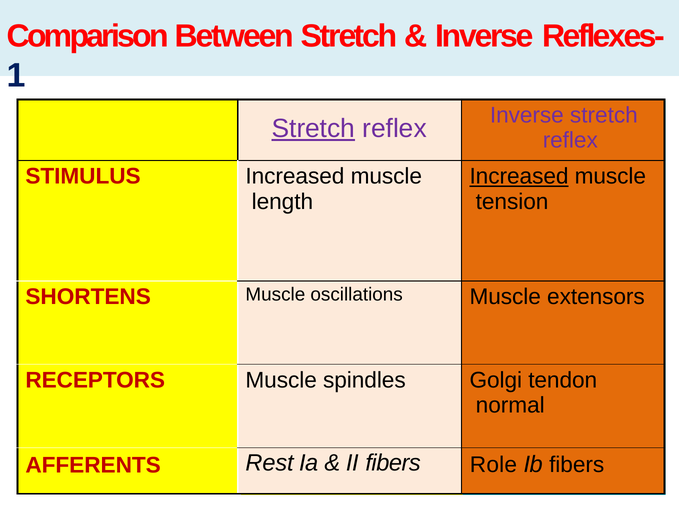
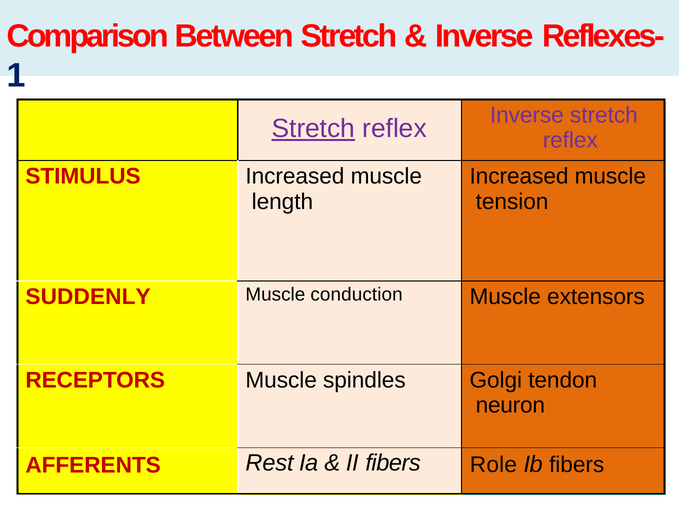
Increased underline: present -> none (519, 177)
SHORTENS: SHORTENS -> SUDDENLY (88, 297)
oscillations: oscillations -> conduction (357, 295)
normal: normal -> neuron (510, 406)
